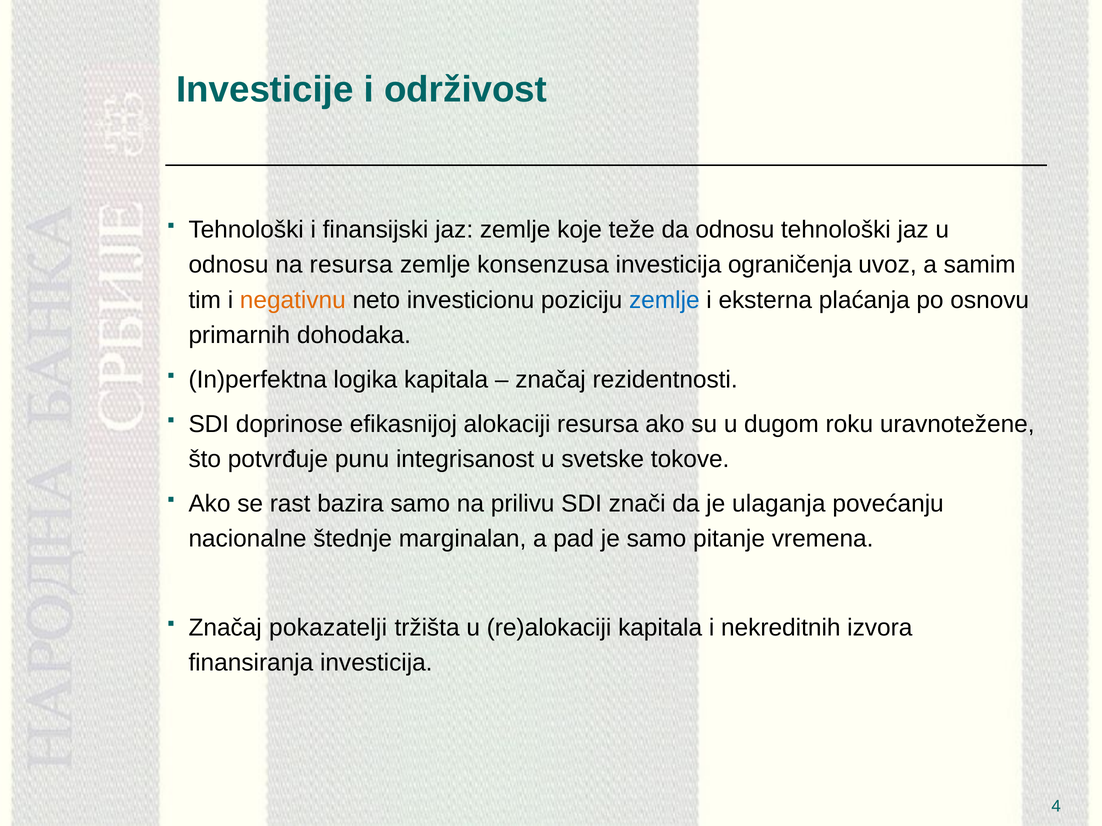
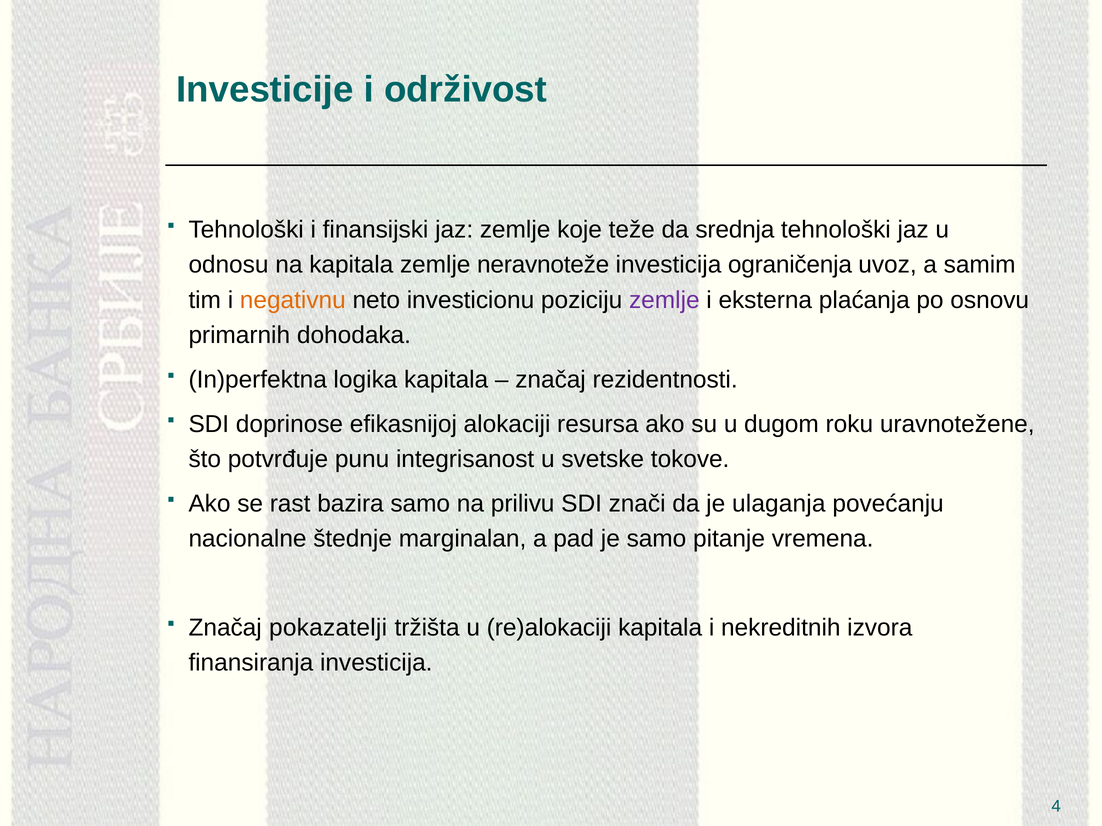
da odnosu: odnosu -> srednja (735, 230)
na resursa: resursa -> kapitala (351, 265)
konsenzusa: konsenzusa -> neravnoteže (543, 265)
zemlje colour: blue -> purple (664, 300)
